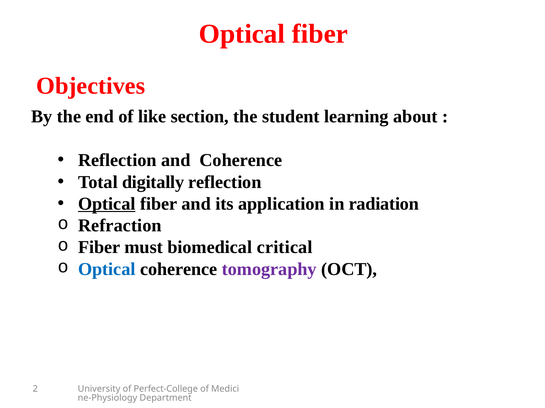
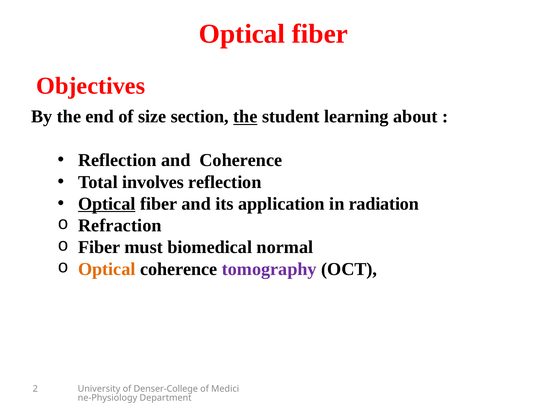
like: like -> size (152, 117)
the underline: none -> present (245, 117)
digitally: digitally -> involves (153, 182)
critical: critical -> normal (285, 248)
Optical colour: blue -> orange (107, 270)
Perfect-College: Perfect-College -> Denser-College (166, 390)
